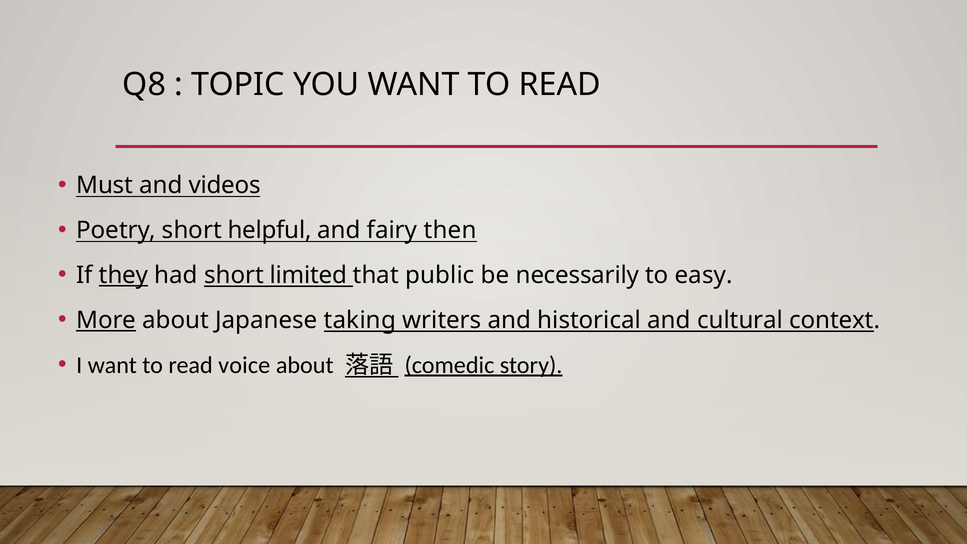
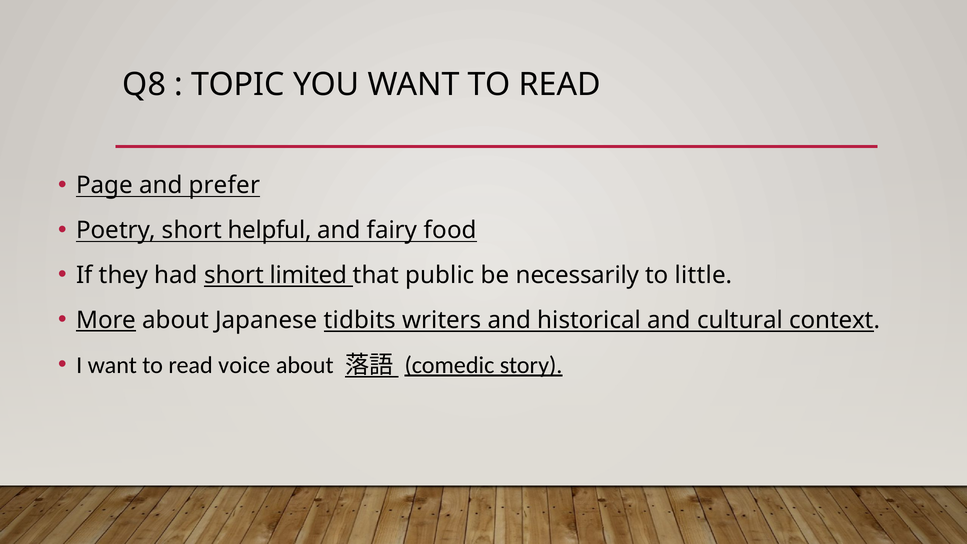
Must: Must -> Page (105, 185)
videos: videos -> prefer (224, 185)
then: then -> food (450, 230)
they underline: present -> none (124, 275)
easy: easy -> little (704, 275)
taking: taking -> tidbits (360, 320)
